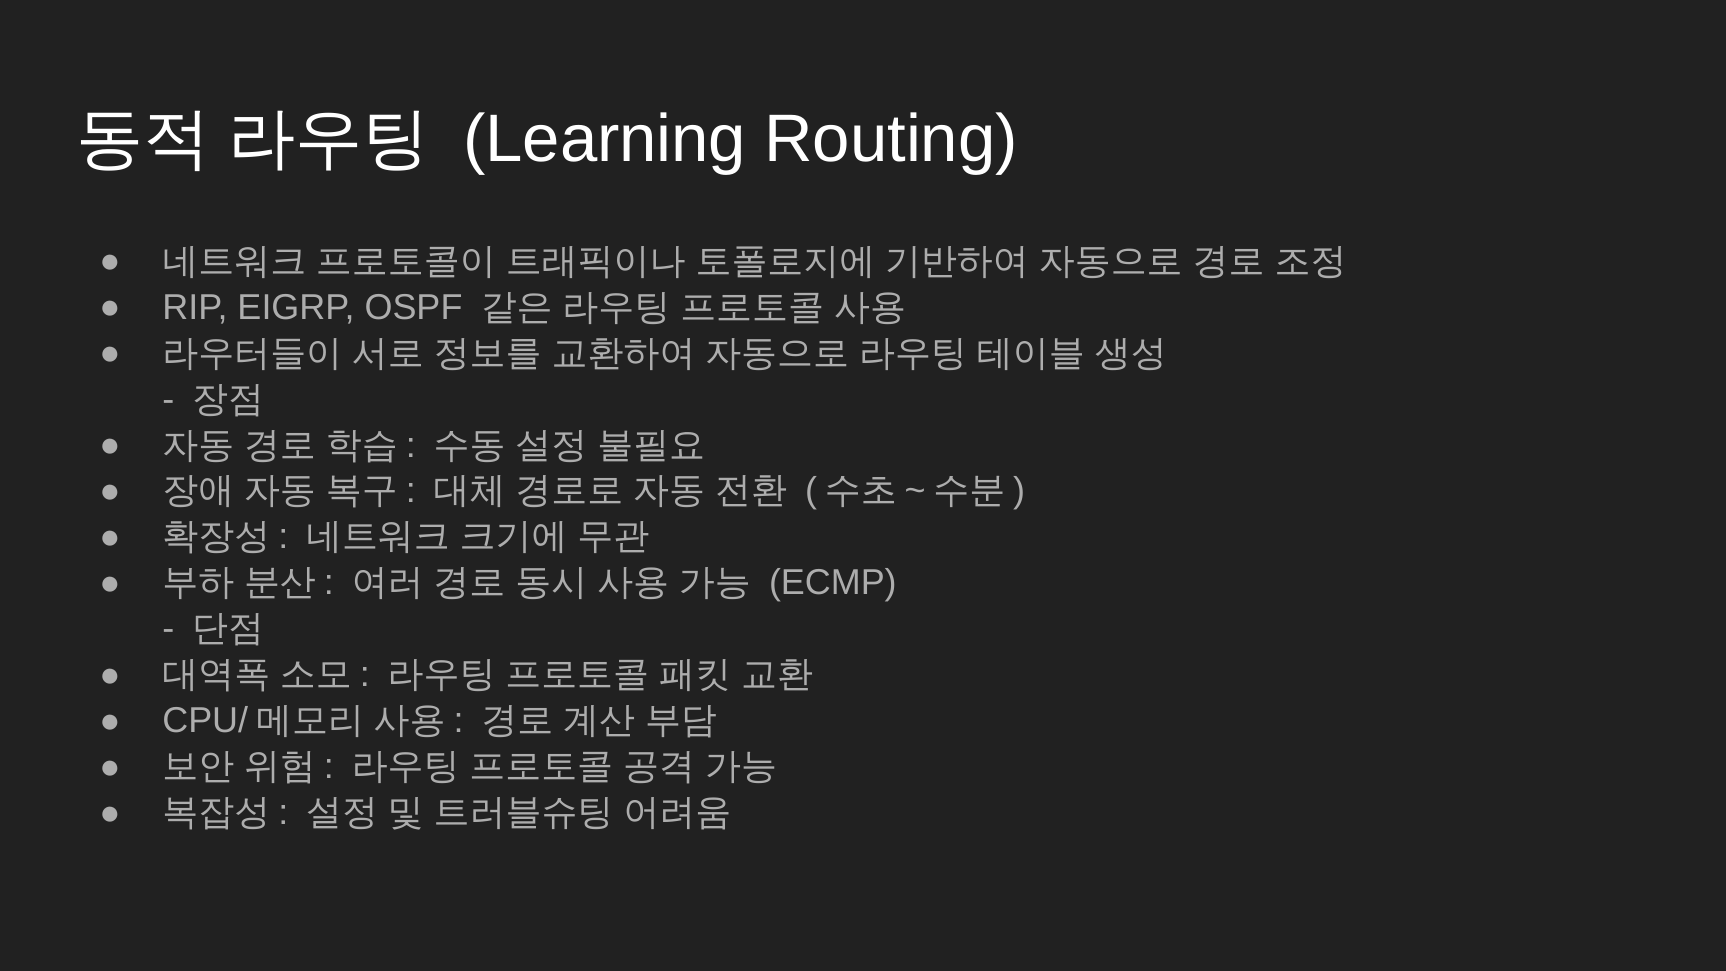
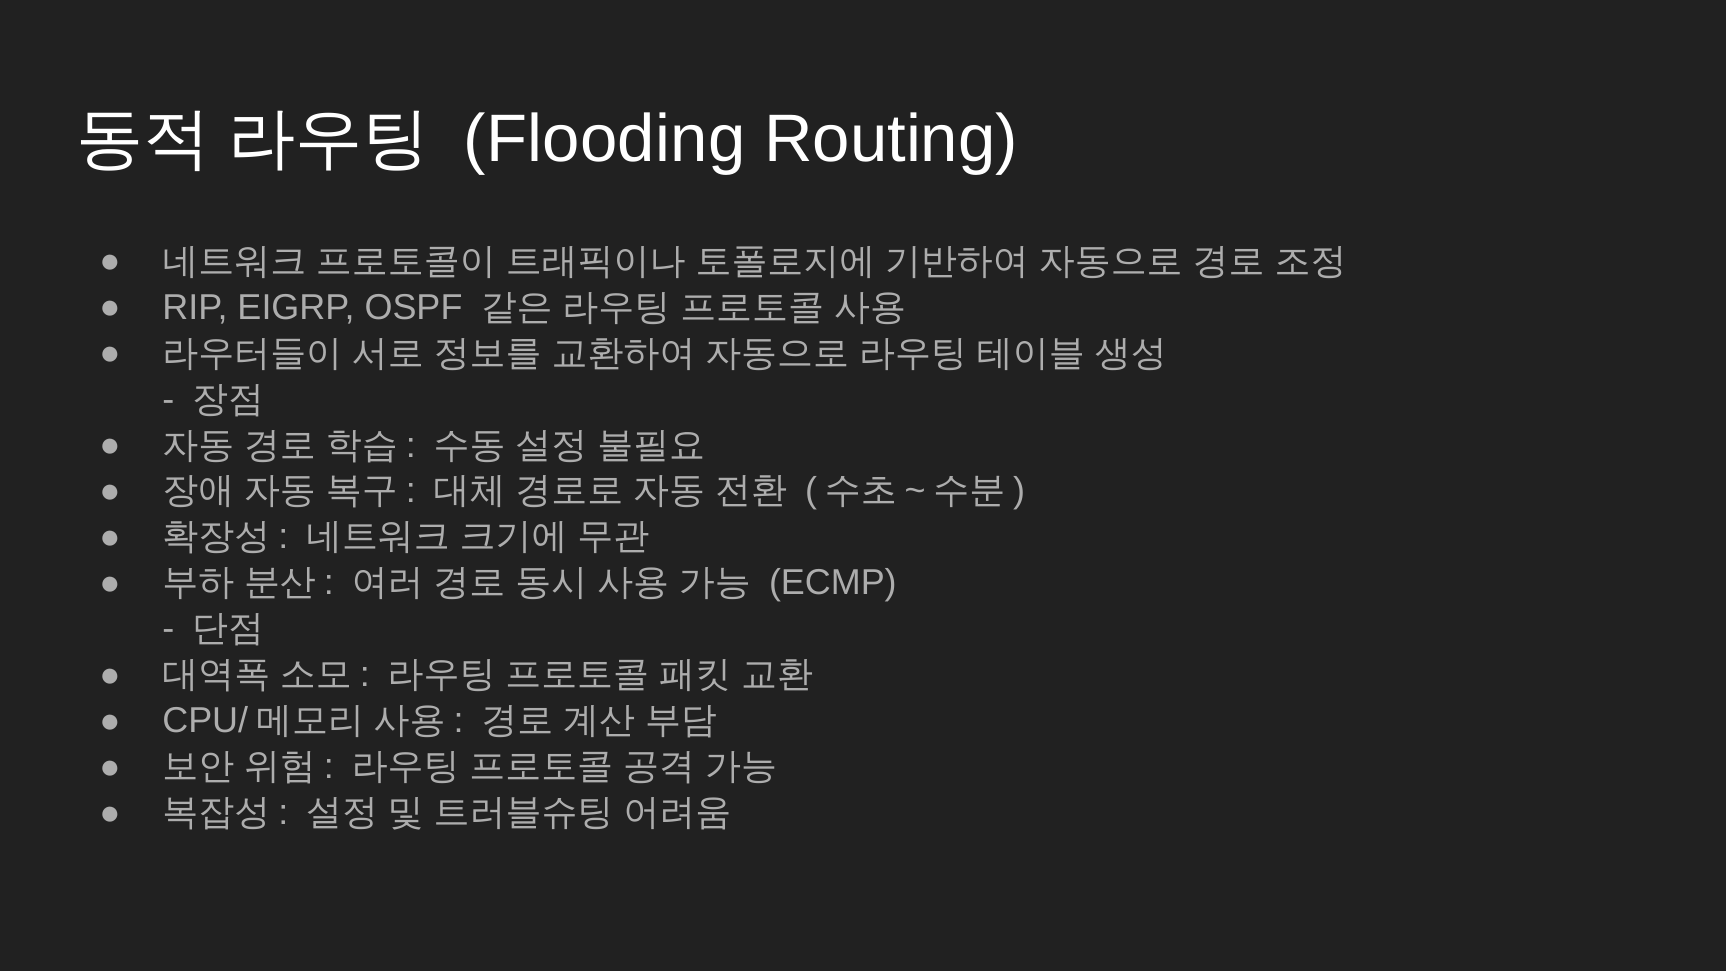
Learning: Learning -> Flooding (605, 140)
